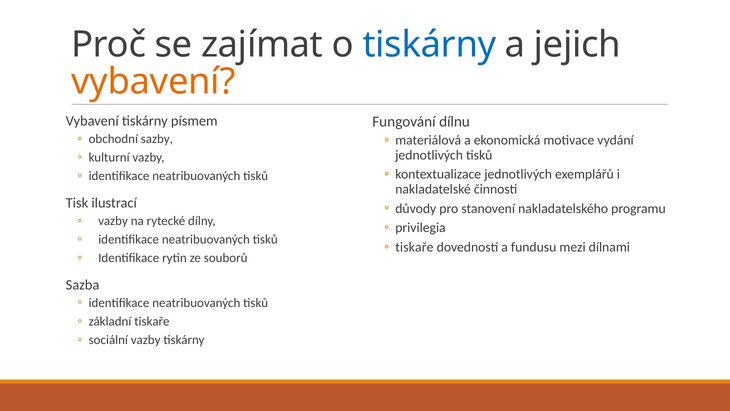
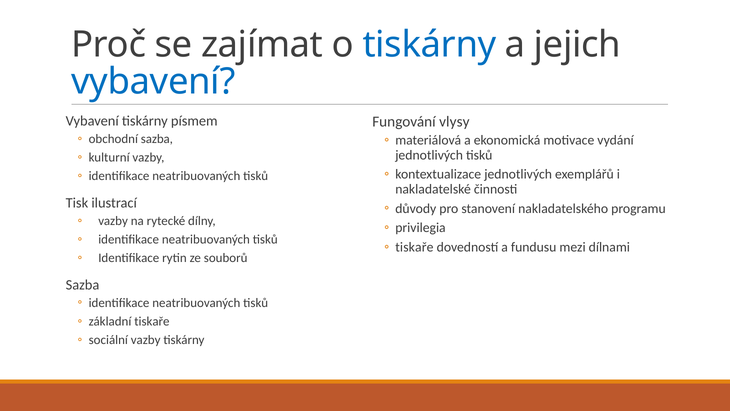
vybavení colour: orange -> blue (153, 82)
dílnu: dílnu -> vlysy (454, 121)
obchodní sazby: sazby -> sazba (157, 139)
